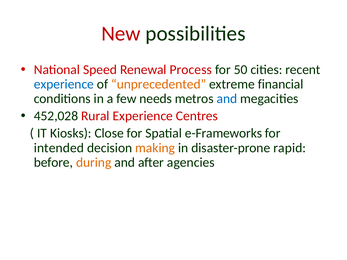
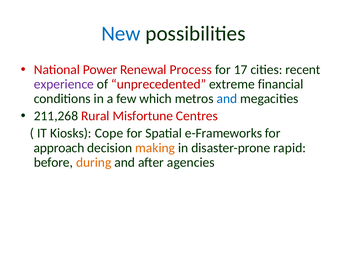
New colour: red -> blue (121, 34)
Speed: Speed -> Power (100, 70)
50: 50 -> 17 (241, 70)
experience colour: blue -> purple (64, 84)
unprecedented colour: orange -> red (159, 84)
needs: needs -> which (156, 99)
452,028: 452,028 -> 211,268 (56, 116)
Rural Experience: Experience -> Misfortune (143, 116)
Close: Close -> Cope (109, 133)
intended: intended -> approach (59, 148)
